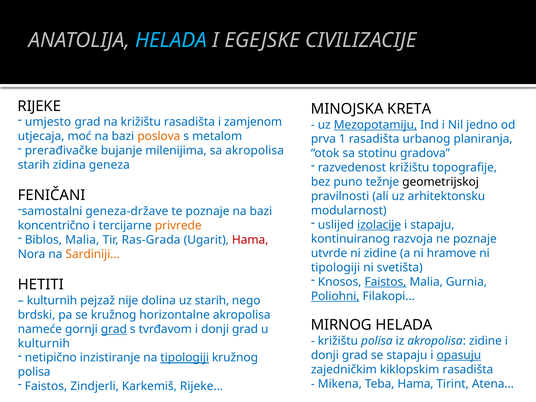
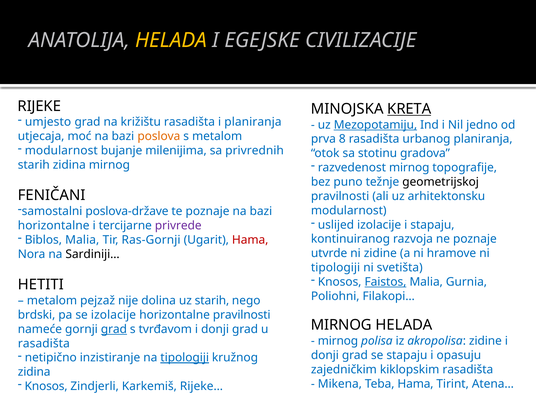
HELADA colour: light blue -> yellow (171, 40)
KRETA underline: none -> present (409, 109)
i zamjenom: zamjenom -> planiranja (253, 122)
1: 1 -> 8 (342, 139)
prerađivačke: prerađivačke -> modularnost (61, 151)
sa akropolisa: akropolisa -> privrednih (255, 151)
razvedenost križištu: križištu -> mirnog (409, 168)
zidina geneza: geneza -> mirnog (109, 165)
geneza-države: geneza-države -> poslova-države (127, 211)
izolacije underline: present -> none (379, 225)
koncentrično: koncentrično -> horizontalne (54, 226)
privrede colour: orange -> purple (178, 226)
Ras-Grada: Ras-Grada -> Ras-Gornji (151, 240)
Sardiniji… colour: orange -> black (93, 254)
Poliohni underline: present -> none (335, 296)
kulturnih: kulturnih -> metalom (52, 301)
se kružnog: kružnog -> izolacije (113, 315)
horizontalne akropolisa: akropolisa -> pravilnosti (242, 315)
križištu: križištu -> mirnog (338, 341)
kulturnih: kulturnih -> rasadišta (44, 343)
opasuju underline: present -> none (459, 355)
polisa: polisa -> zidina (34, 372)
Faistos: Faistos -> Knosos (46, 386)
